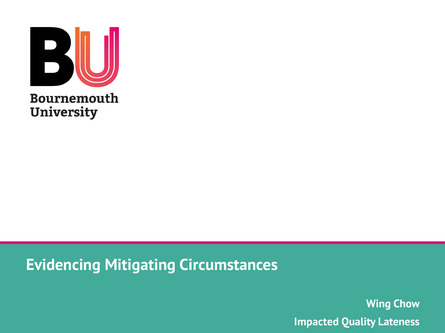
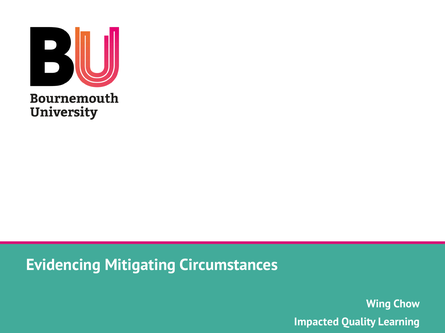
Lateness: Lateness -> Learning (399, 323)
